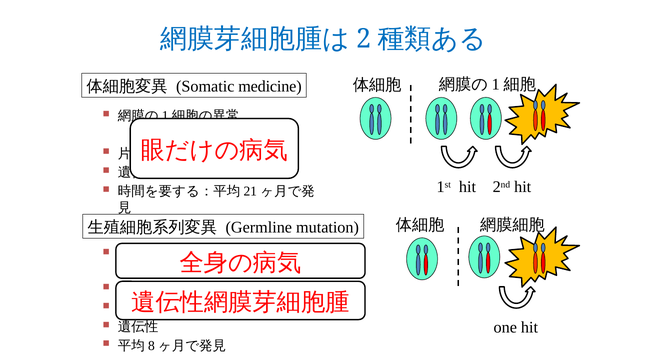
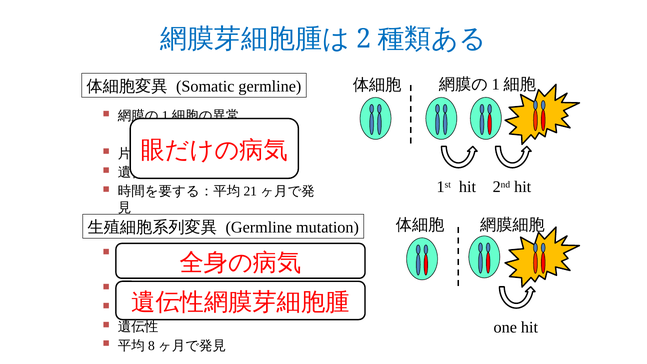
Somatic medicine: medicine -> germline (270, 86)
